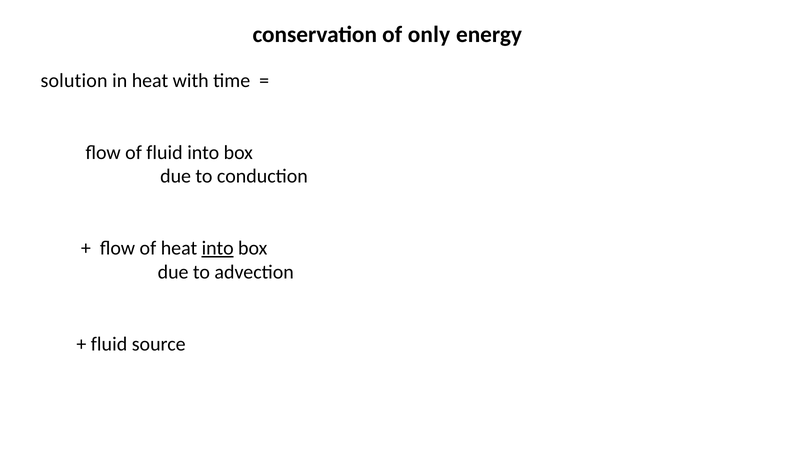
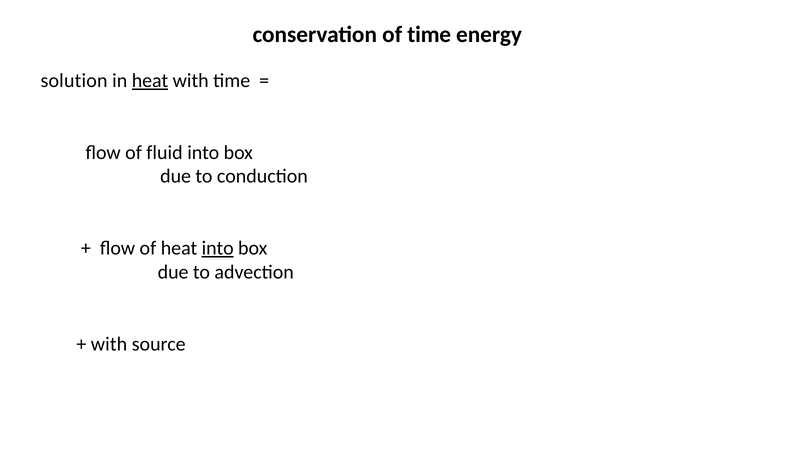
of only: only -> time (429, 35)
heat underline: none -> present (150, 81)
fluid: fluid -> with (109, 344)
